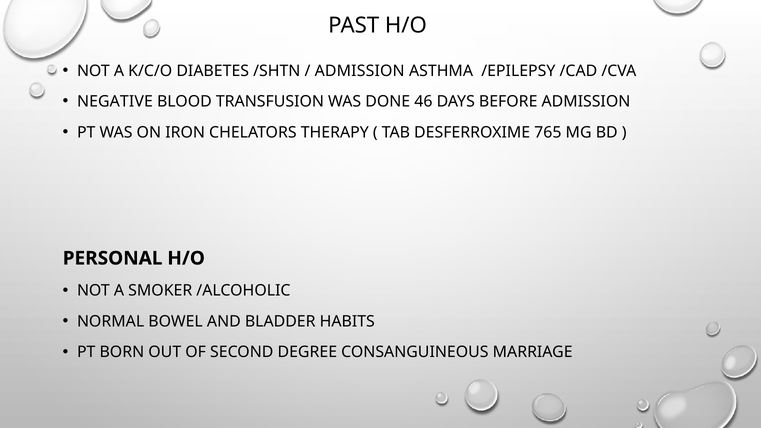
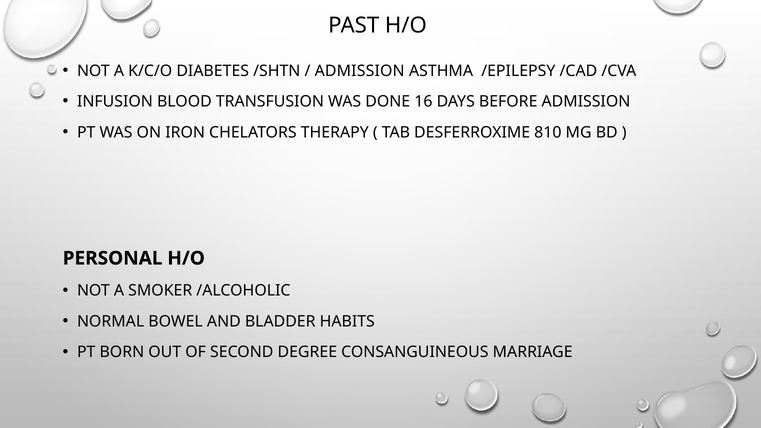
NEGATIVE: NEGATIVE -> INFUSION (115, 102)
46: 46 -> 16 (423, 102)
765: 765 -> 810 (548, 132)
